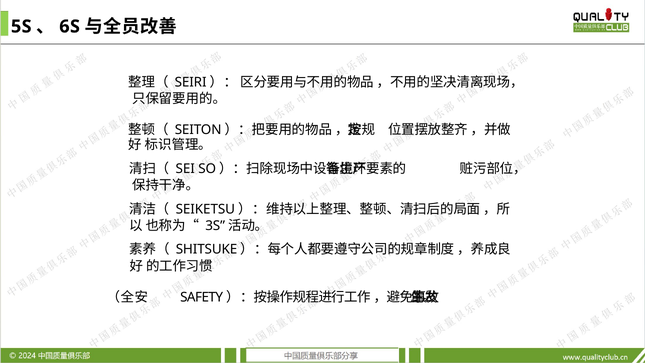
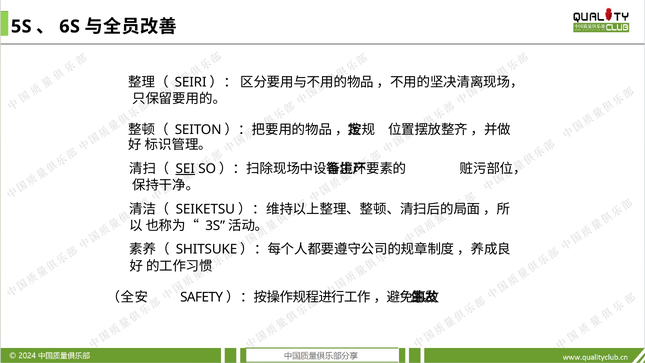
SEI underline: none -> present (185, 169)
